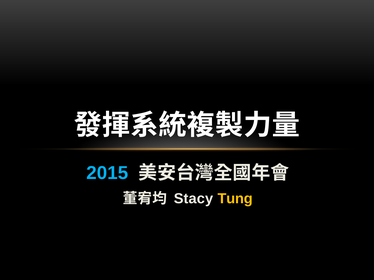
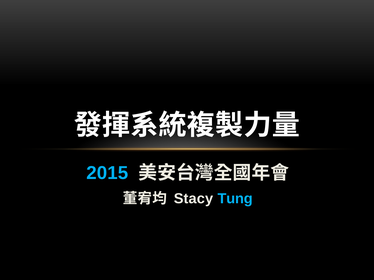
Tung colour: yellow -> light blue (235, 199)
